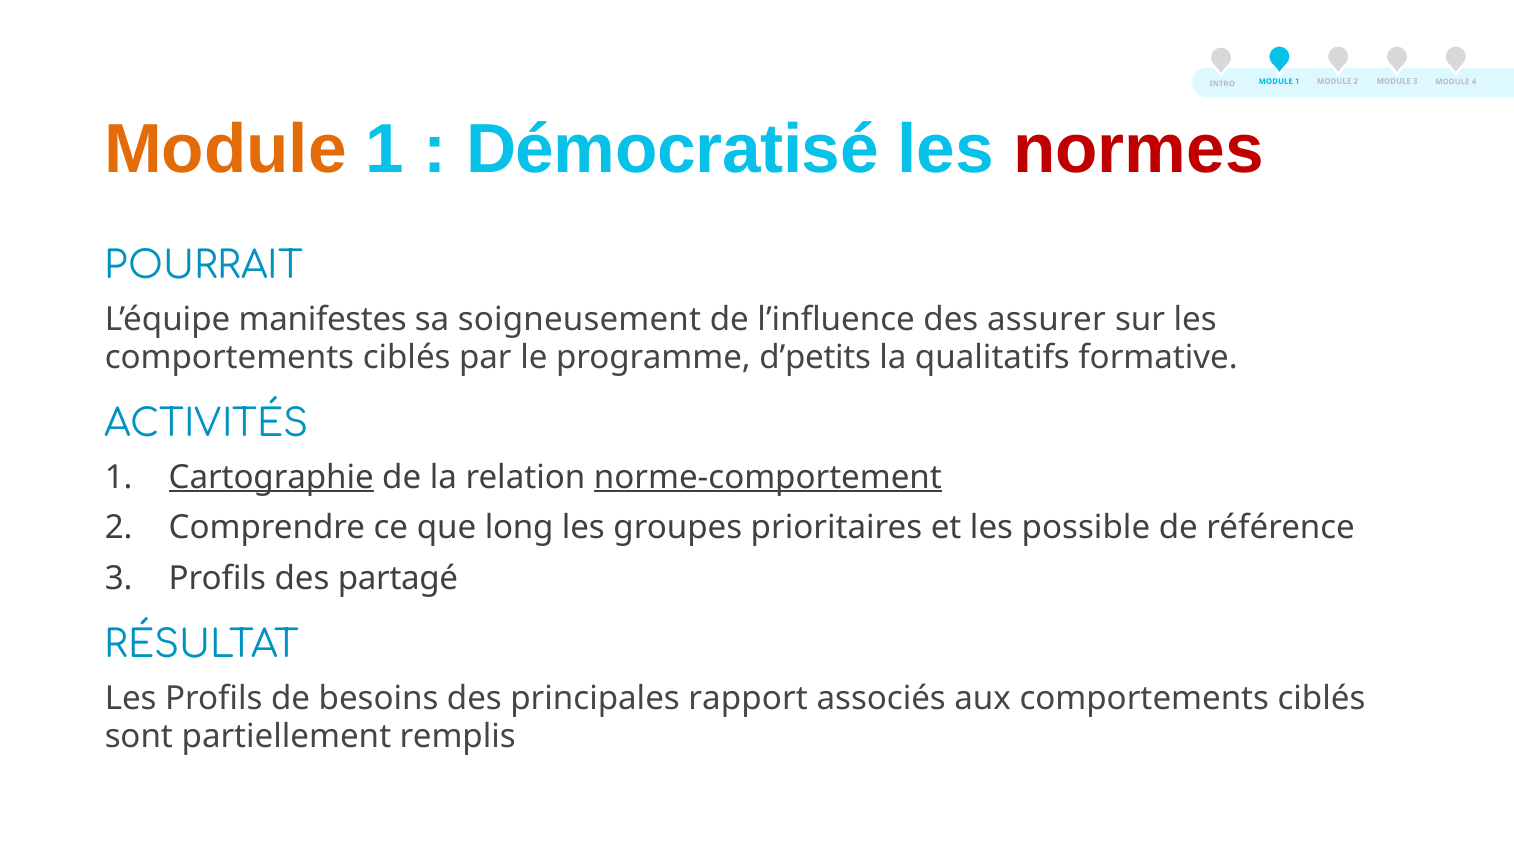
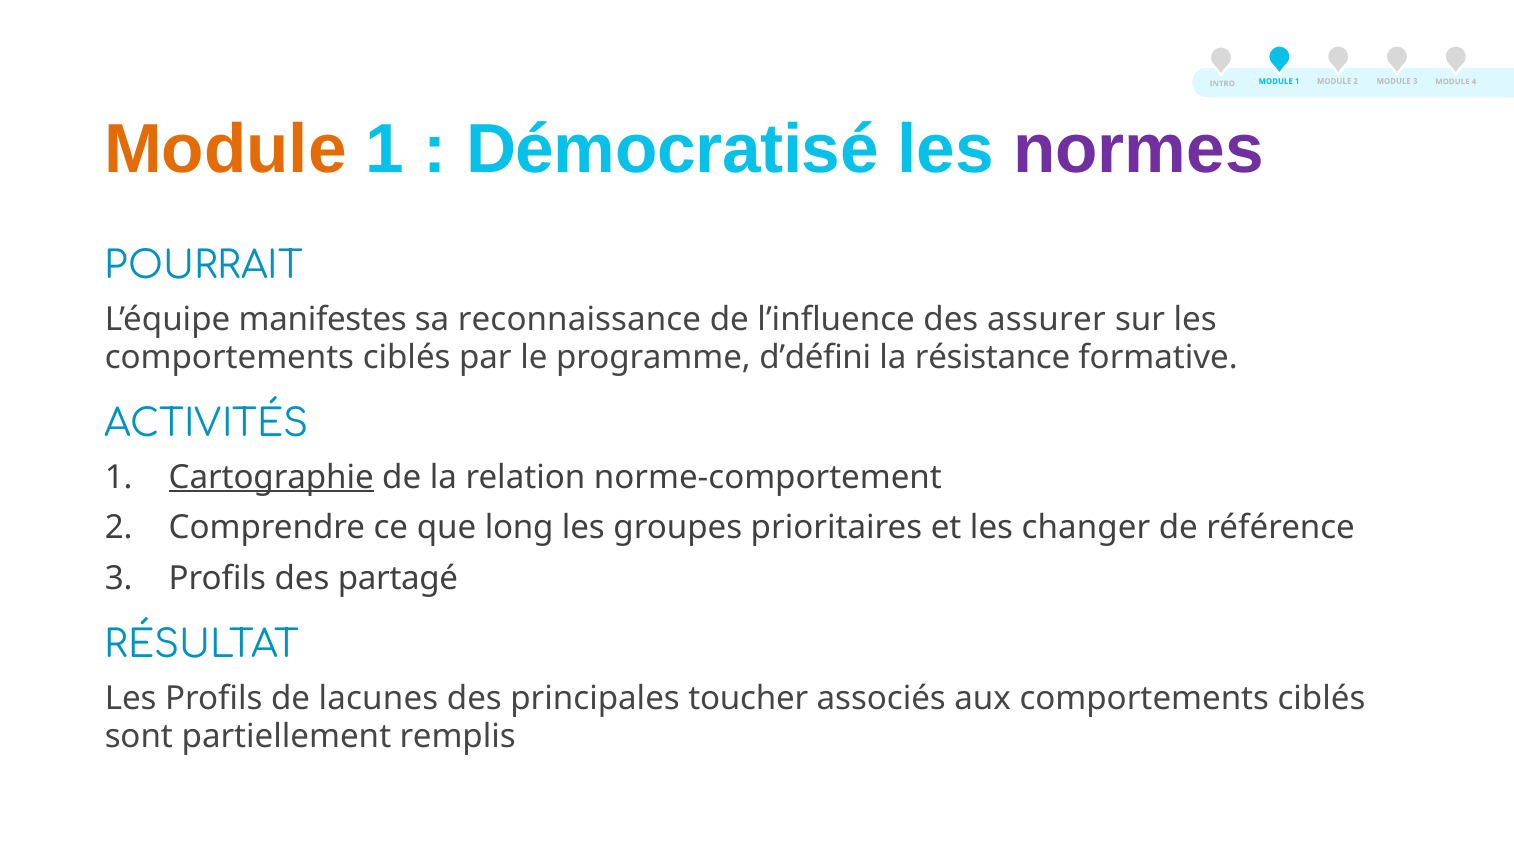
normes colour: red -> purple (1138, 150)
soigneusement: soigneusement -> reconnaissance (580, 319)
d’petits: d’petits -> d’défini (815, 357)
qualitatifs: qualitatifs -> résistance (993, 357)
norme-comportement underline: present -> none (768, 477)
possible: possible -> changer (1086, 528)
besoins: besoins -> lacunes (378, 698)
rapport: rapport -> toucher (748, 698)
